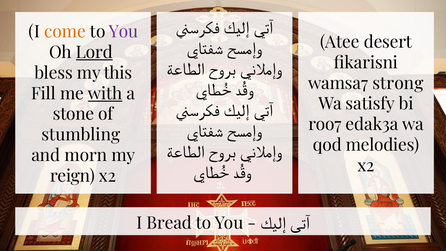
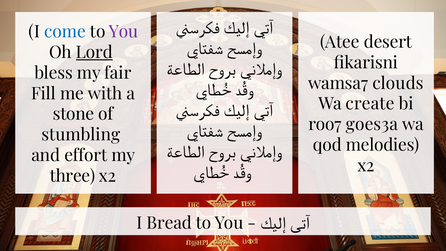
come colour: orange -> blue (65, 32)
this: this -> fair (118, 73)
strong: strong -> clouds (398, 83)
with underline: present -> none (105, 94)
satisfy: satisfy -> create (370, 104)
edak3a: edak3a -> goes3a (372, 125)
morn: morn -> effort (86, 155)
reign: reign -> three (73, 176)
